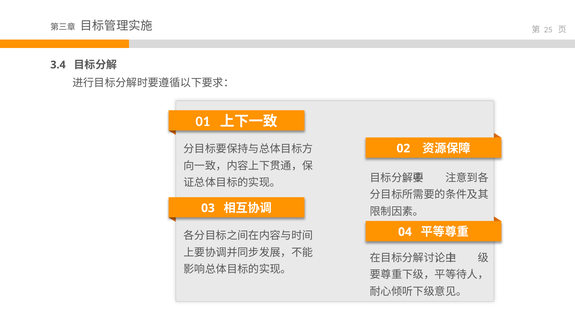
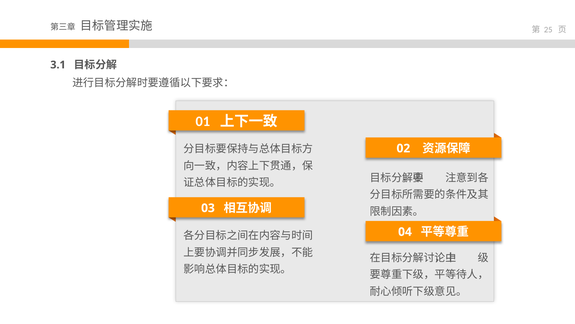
3.4: 3.4 -> 3.1 (58, 65)
